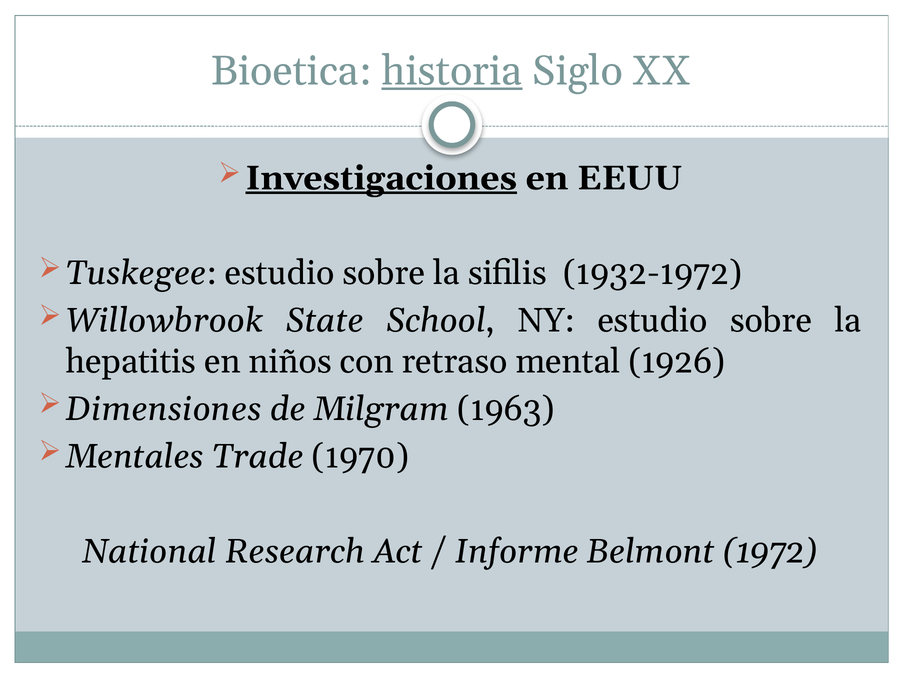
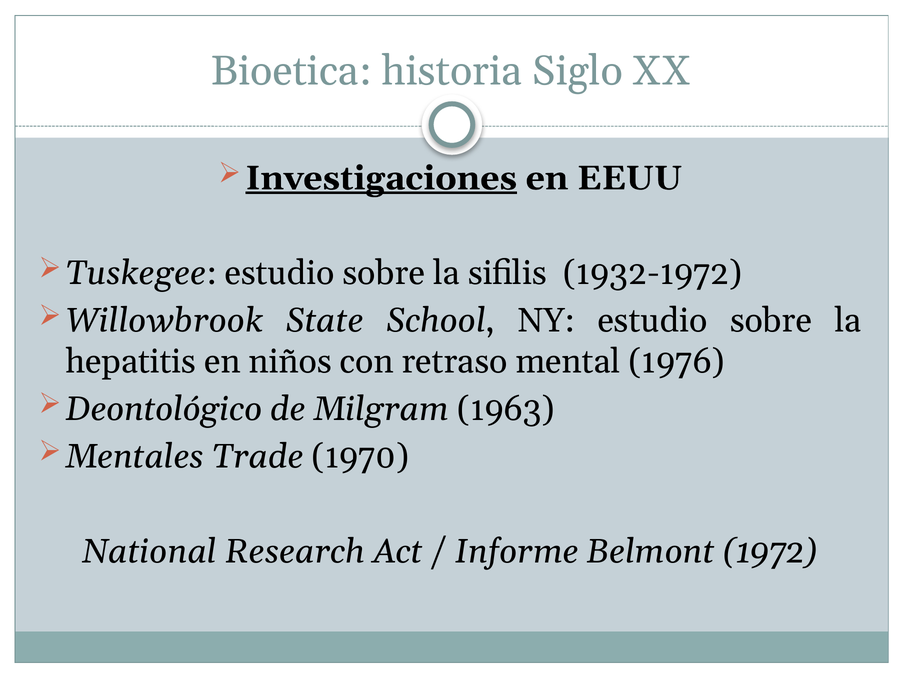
historia underline: present -> none (452, 71)
1926: 1926 -> 1976 (677, 361)
Dimensiones: Dimensiones -> Deontológico (164, 409)
